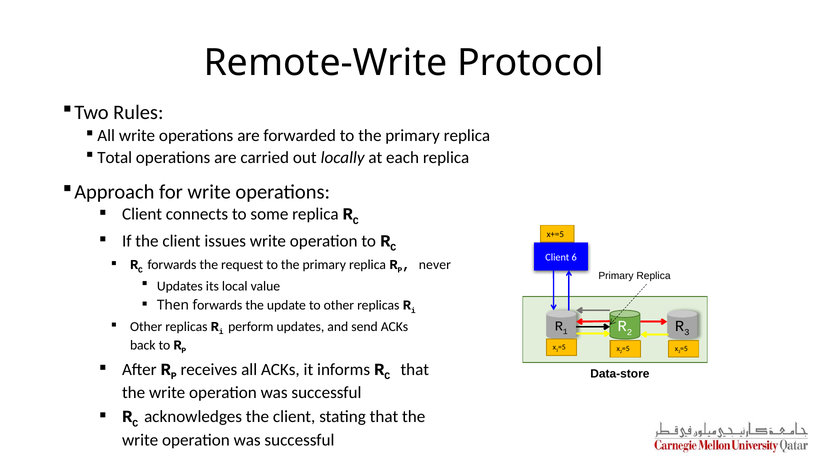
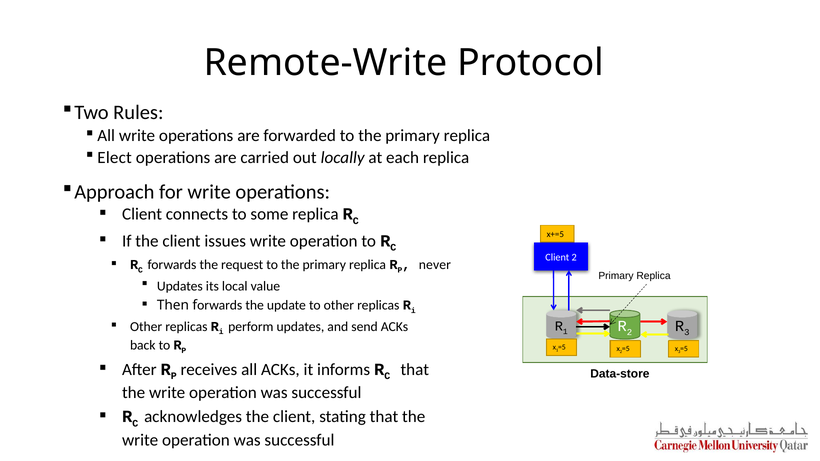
Total: Total -> Elect (115, 158)
Client 6: 6 -> 2 (574, 257)
